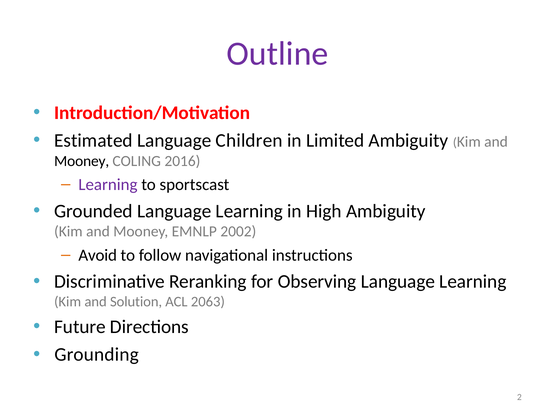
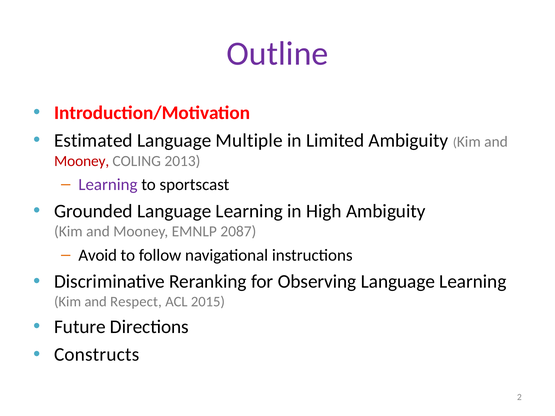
Children: Children -> Multiple (249, 141)
Mooney colour: black -> red (82, 161)
2016: 2016 -> 2013 (182, 161)
2002: 2002 -> 2087 (238, 232)
Solution: Solution -> Respect (136, 302)
2063: 2063 -> 2015 (208, 302)
Grounding: Grounding -> Constructs (97, 355)
